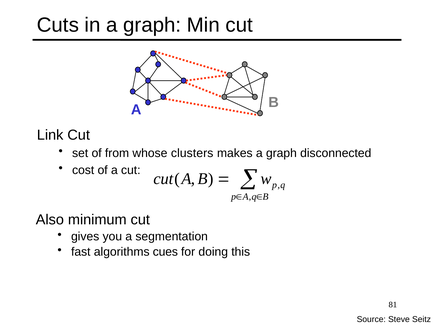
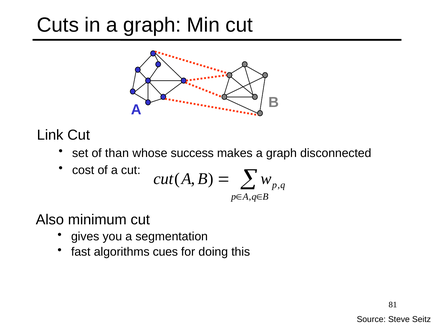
from: from -> than (117, 153)
clusters: clusters -> success (192, 153)
